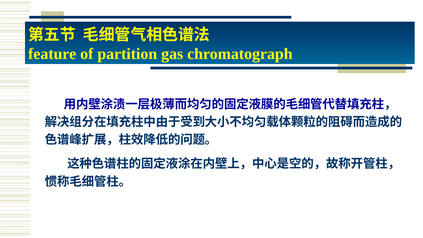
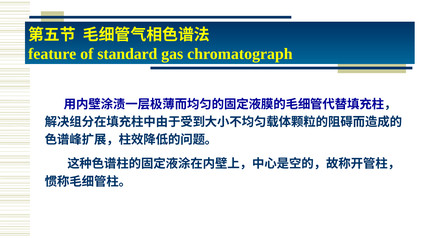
partition: partition -> standard (127, 54)
